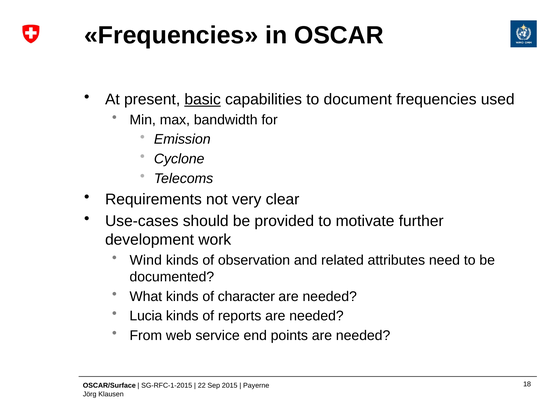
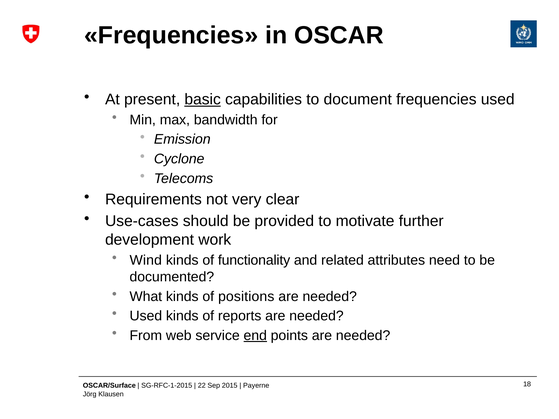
observation: observation -> functionality (254, 260)
character: character -> positions (246, 297)
Lucia: Lucia -> Used (146, 316)
end underline: none -> present (255, 336)
